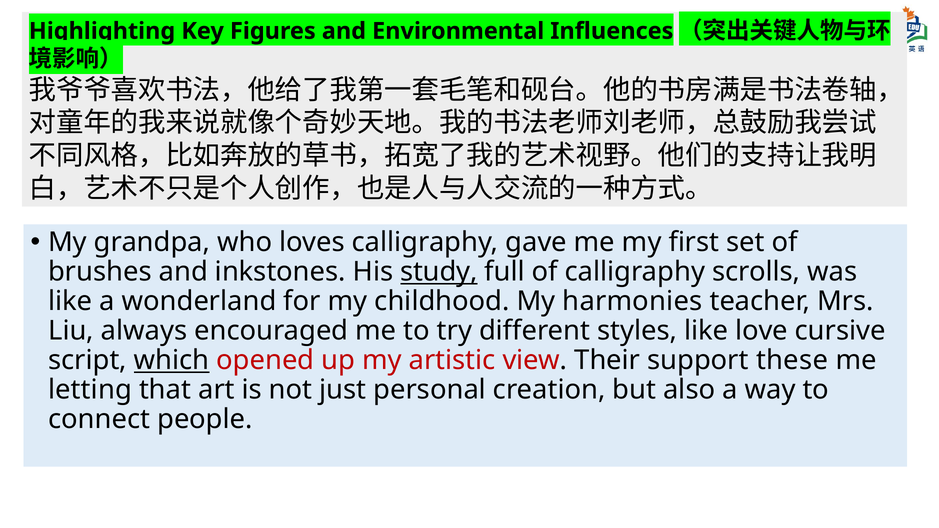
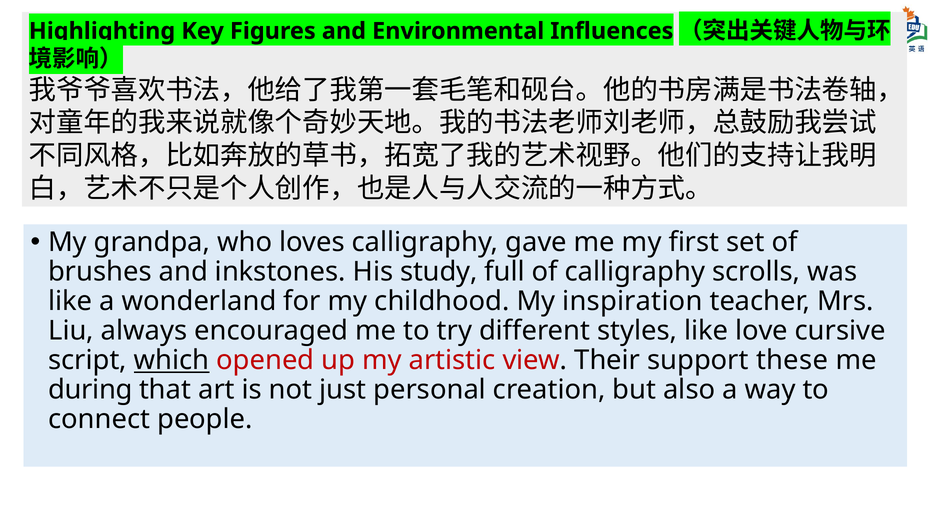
study underline: present -> none (439, 272)
harmonies: harmonies -> inspiration (632, 301)
letting: letting -> during (90, 390)
